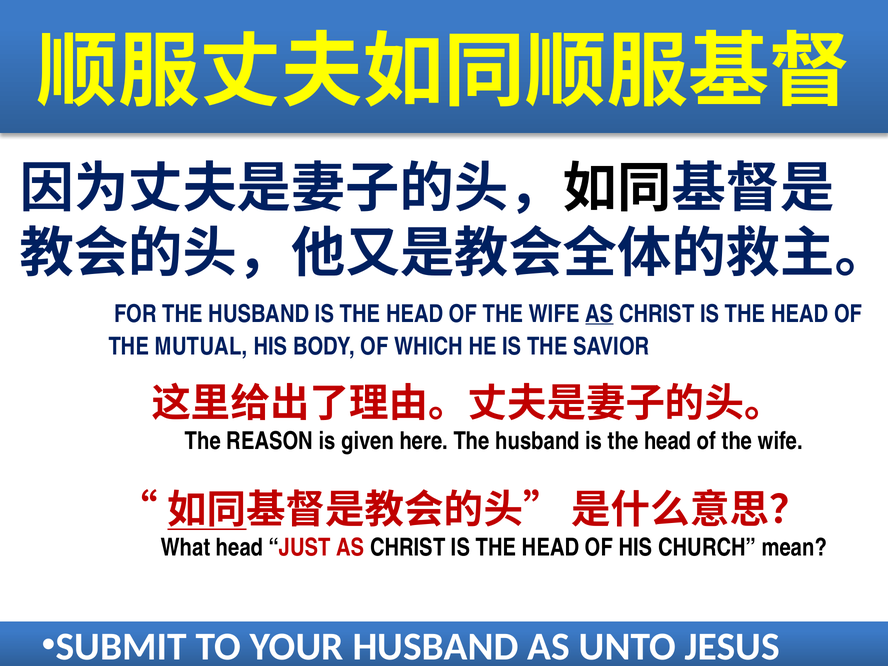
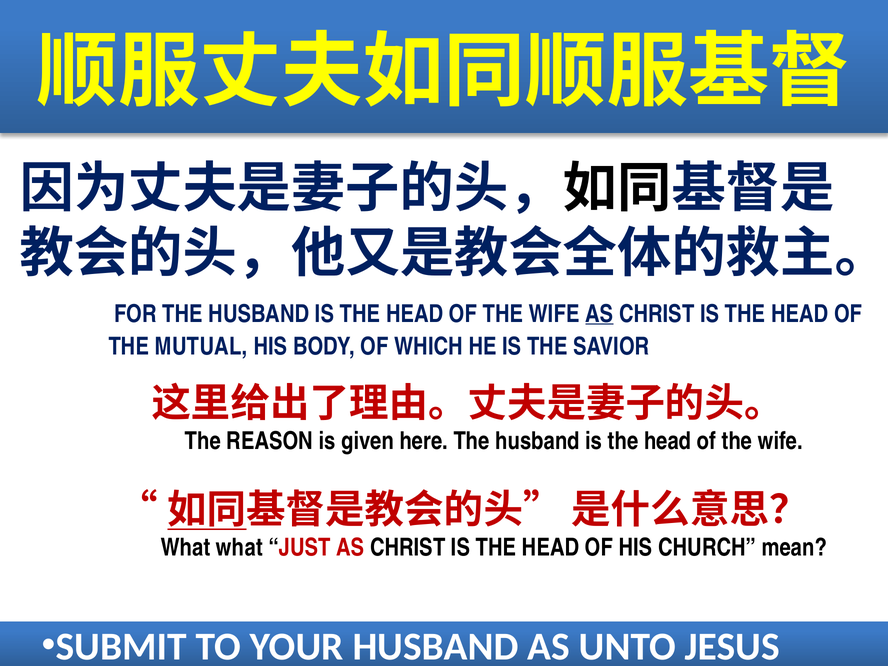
What head: head -> what (239, 548)
